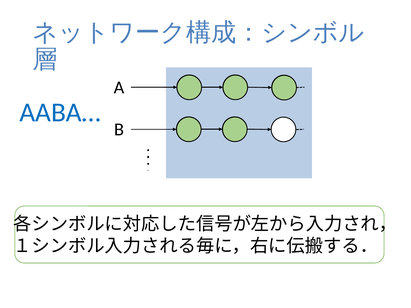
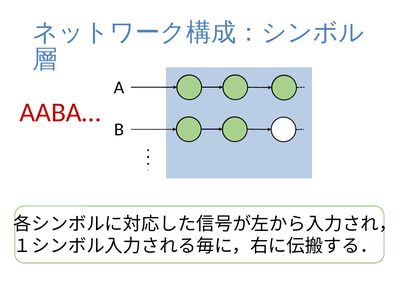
AABA… colour: blue -> red (60, 112)
